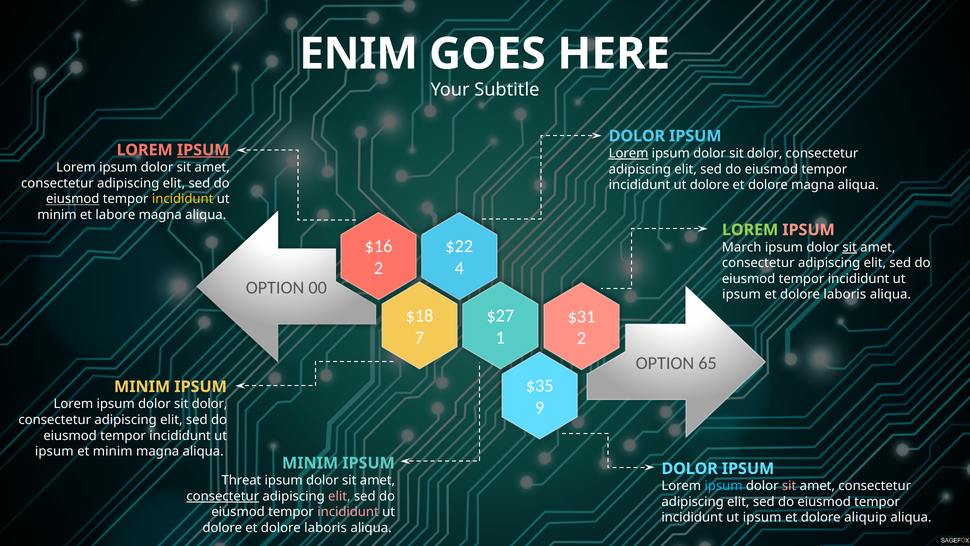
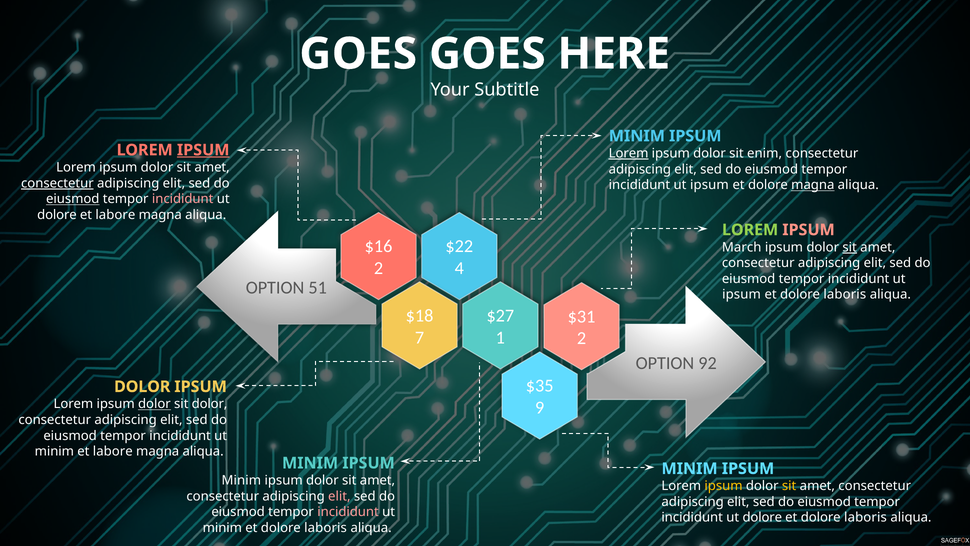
ENIM: ENIM -> GOES (358, 54)
DOLOR: DOLOR -> MINIM (637, 136)
dolor: dolor -> enim (765, 153)
consectetur underline: none -> present (57, 183)
dolore: dolore -> ipsum (709, 185)
magna underline: none -> present (813, 185)
incididunt colour: yellow -> pink (183, 199)
minim: minim -> dolore (57, 215)
00: 00 -> 51 (318, 288)
65: 65 -> 92 (708, 363)
MINIM: MINIM -> DOLOR (142, 386)
dolor underline: none -> present (154, 404)
ipsum: ipsum -> minim (54, 451)
minim: minim -> labore (113, 451)
DOLOR: DOLOR -> MINIM (690, 468)
Threat: Threat -> Minim (241, 480)
ipsum colour: light blue -> yellow (723, 486)
sit colour: pink -> yellow (789, 486)
consectetur underline: present -> none (223, 496)
ipsum: ipsum -> dolore (762, 517)
aliquip: aliquip -> laboris (865, 517)
dolore: dolore -> minim (222, 527)
